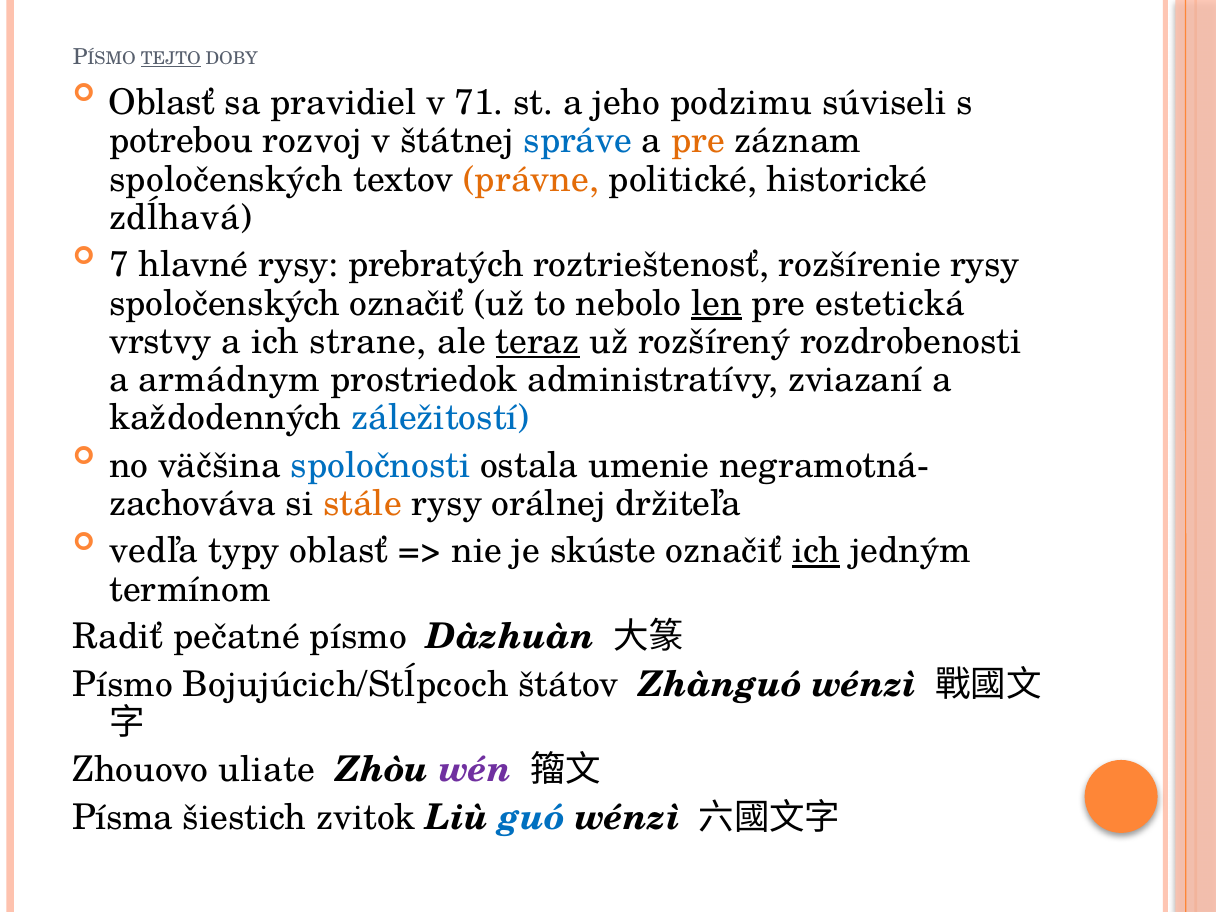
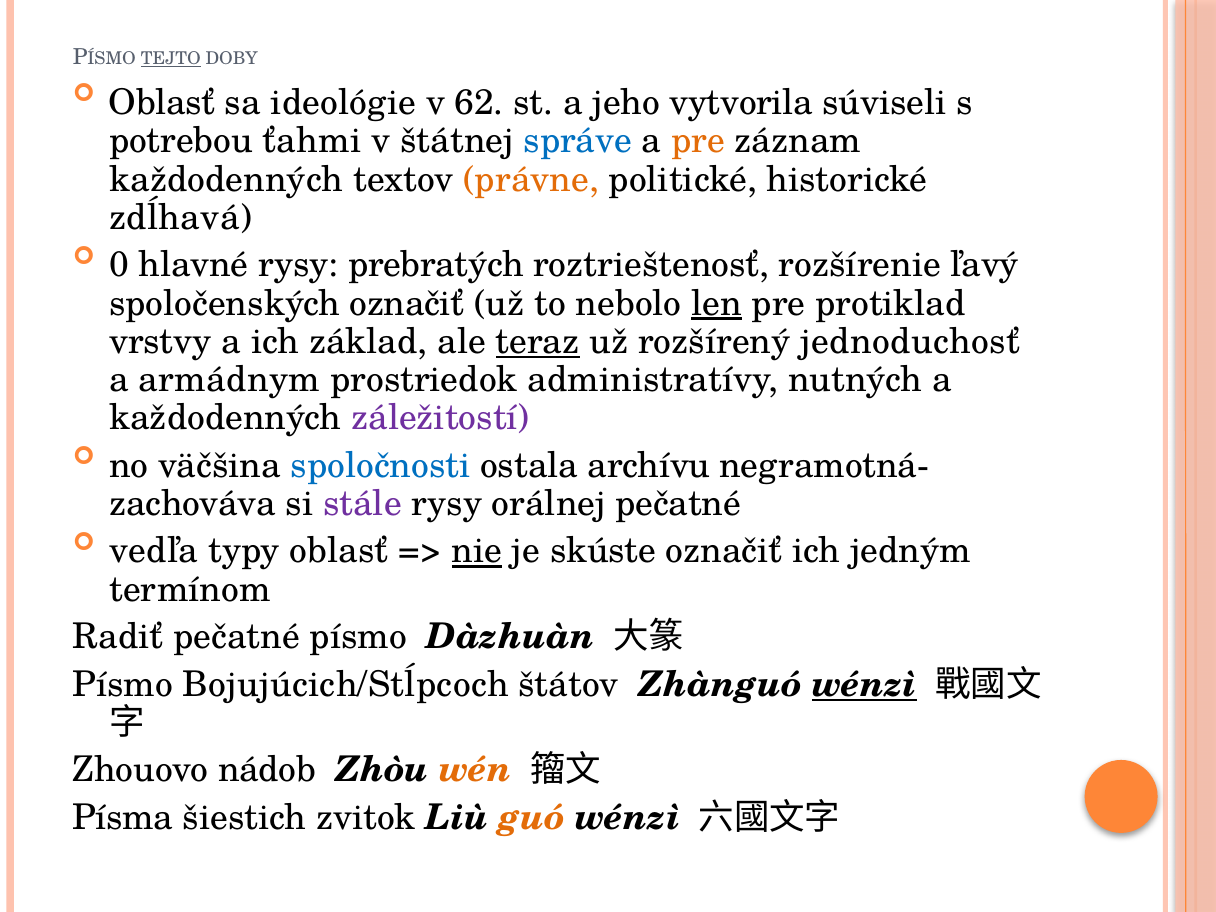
pravidiel: pravidiel -> ideológie (343, 103)
71: 71 -> 62 (479, 103)
podzimu: podzimu -> vytvorila (741, 103)
rozvoj: rozvoj -> ťahmi (312, 141)
spoločenských: spoločenských -> každodenných (226, 179)
7: 7 -> 0 (119, 265)
rozšírenie rysy: rysy -> ľavý (985, 265)
estetická: estetická -> protiklad (891, 303)
strane: strane -> základ (368, 342)
rozdrobenosti: rozdrobenosti -> jednoduchosť (911, 342)
zviazaní: zviazaní -> nutných (856, 380)
záležitostí colour: blue -> purple (441, 418)
umenie: umenie -> archívu (649, 466)
stále colour: orange -> purple (363, 504)
orálnej držiteľa: držiteľa -> pečatné (678, 504)
nie underline: none -> present (477, 551)
ich underline: present -> none (816, 551)
wénzì underline: none -> present (864, 684)
uliate: uliate -> nádob (267, 770)
wén colour: purple -> orange (475, 770)
guó colour: blue -> orange (532, 817)
